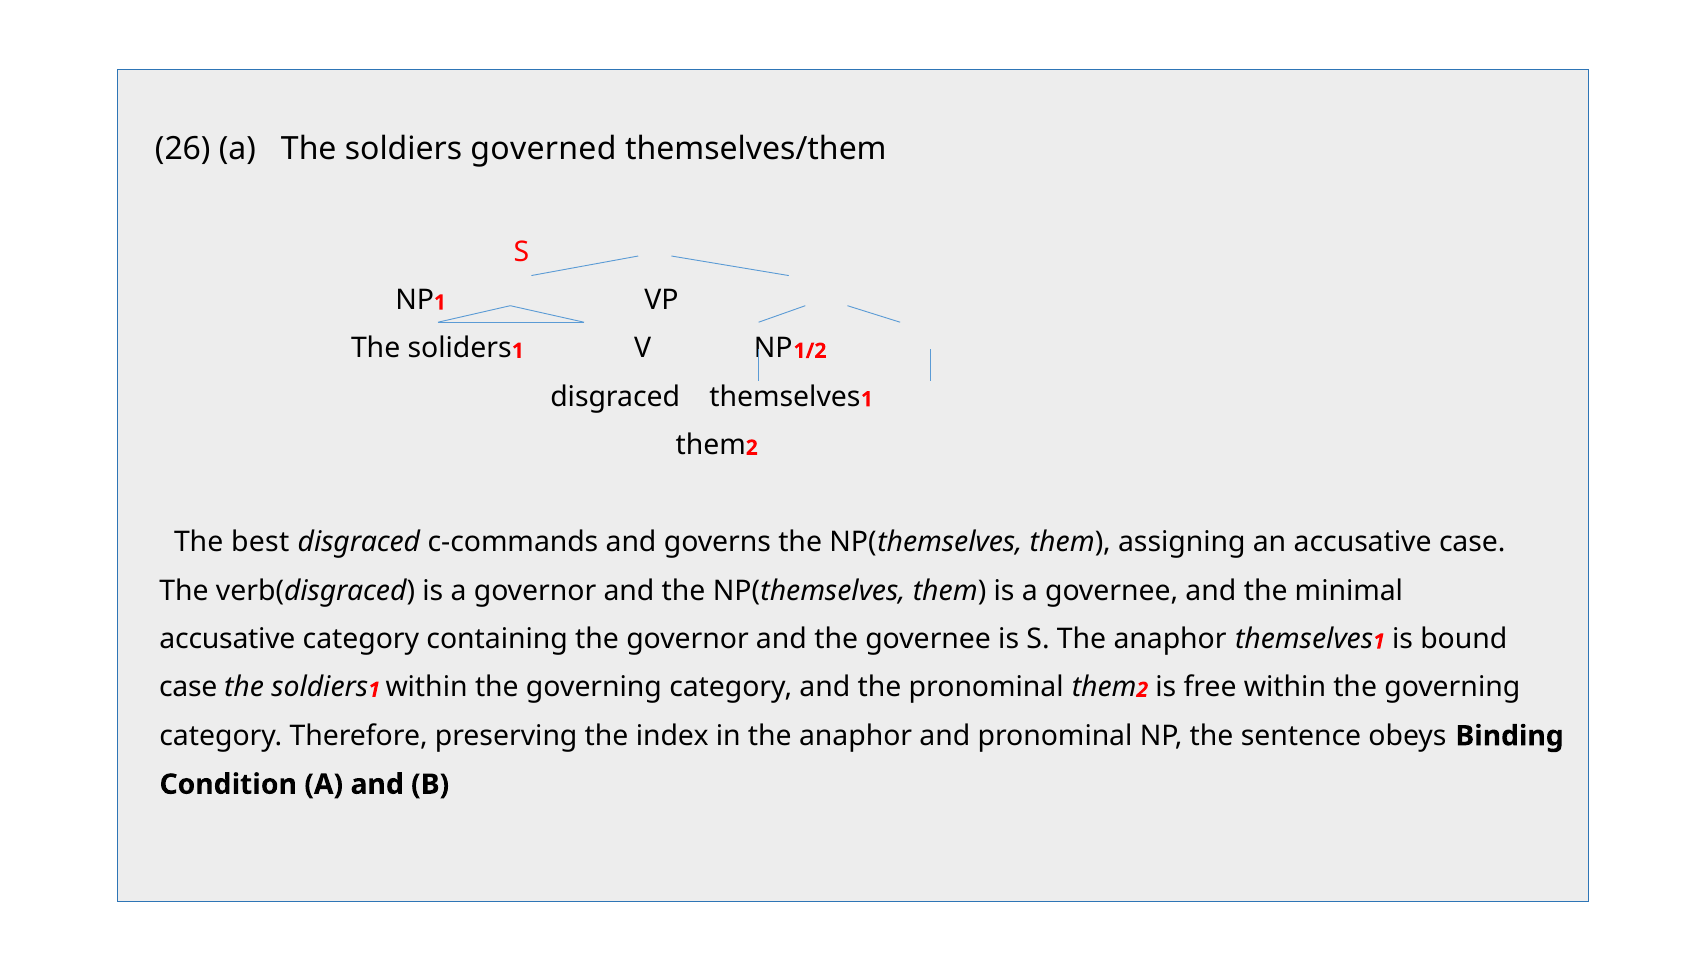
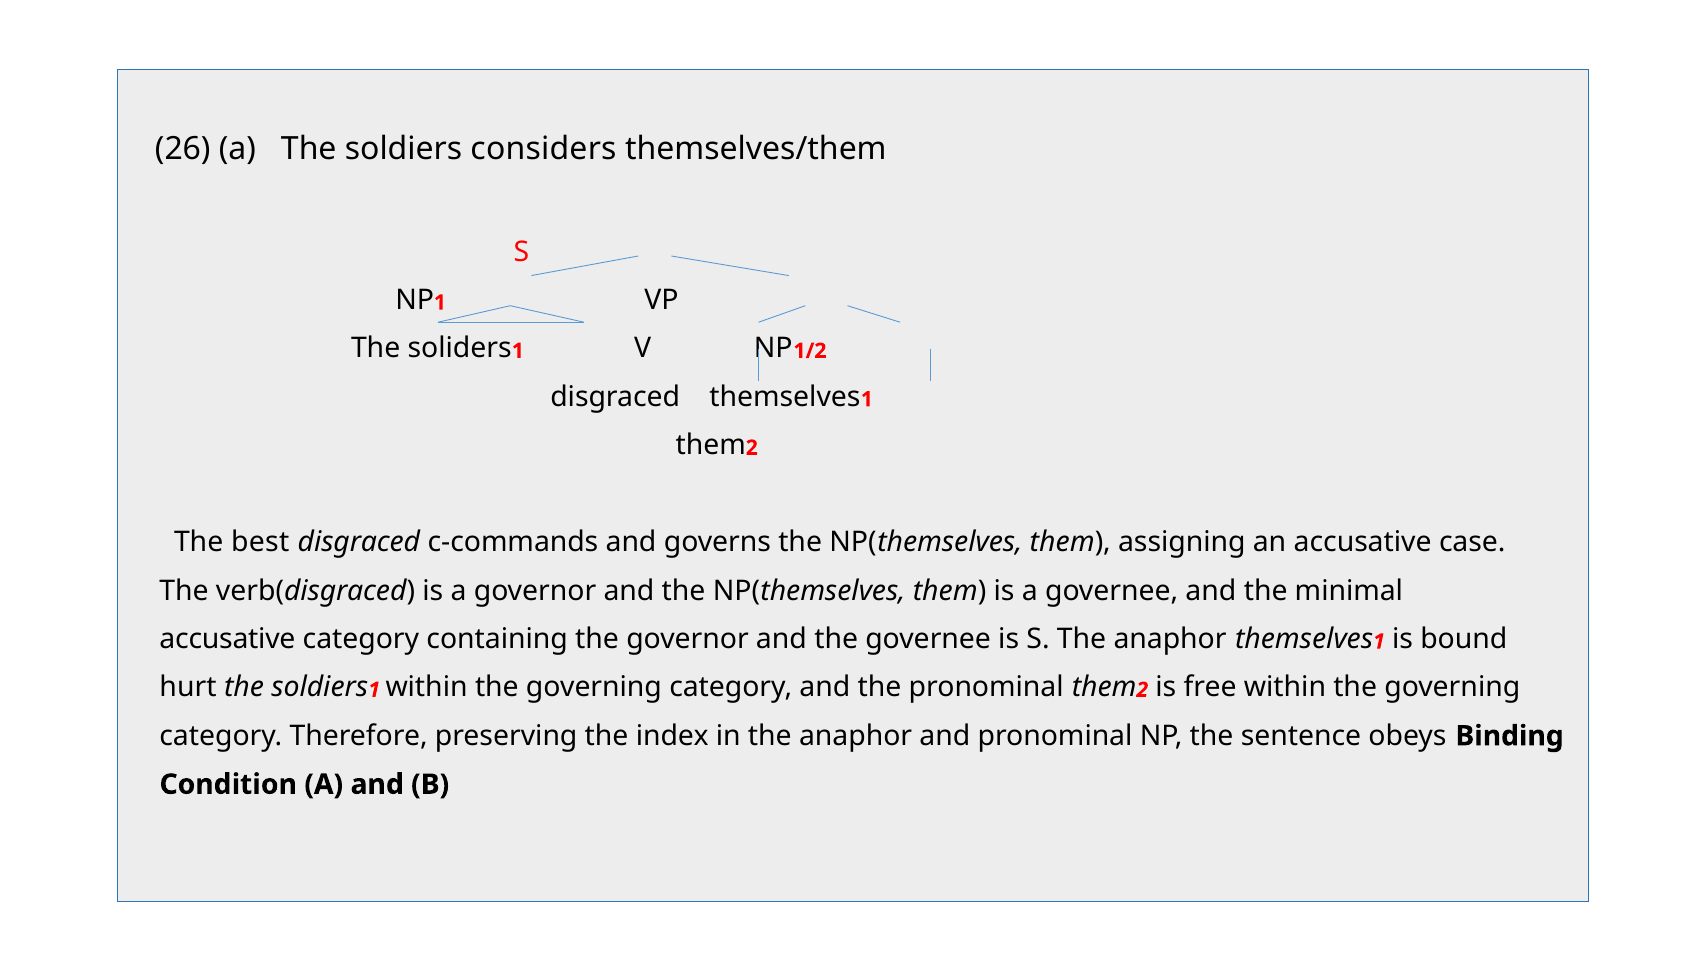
governed: governed -> considers (543, 149)
case: case -> hurt (188, 687)
